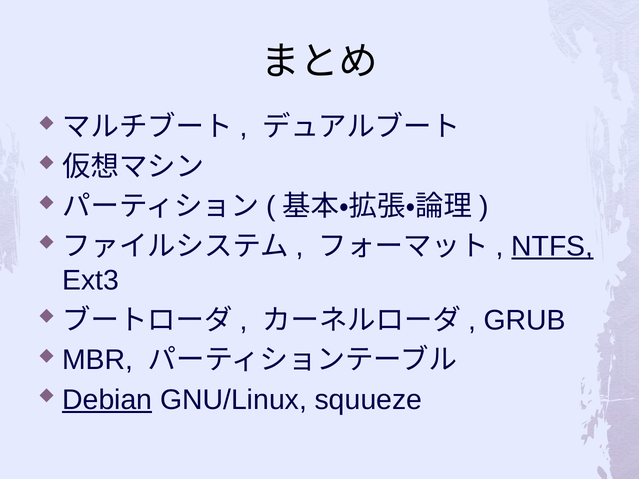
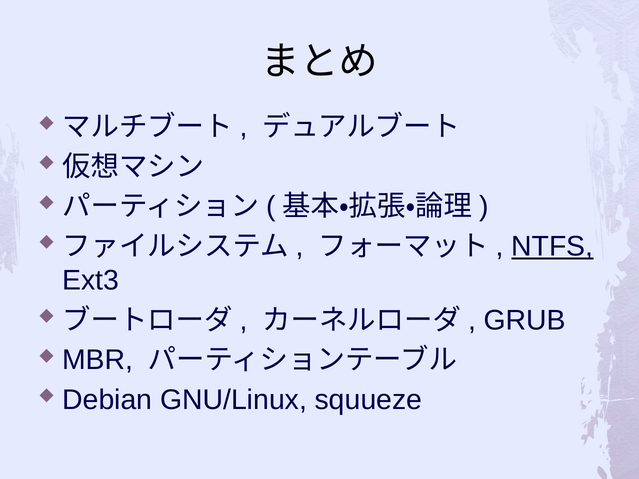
Debian underline: present -> none (107, 400)
